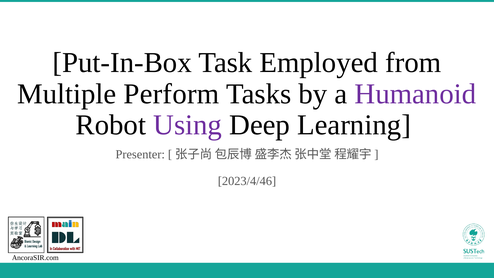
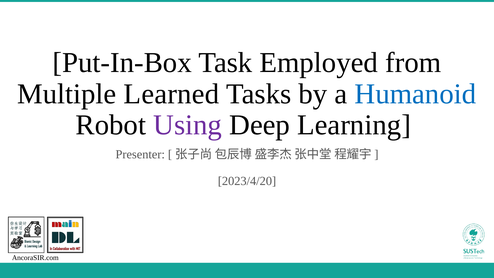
Perform: Perform -> Learned (171, 94)
Humanoid colour: purple -> blue (415, 94)
2023/4/46: 2023/4/46 -> 2023/4/20 (247, 181)
